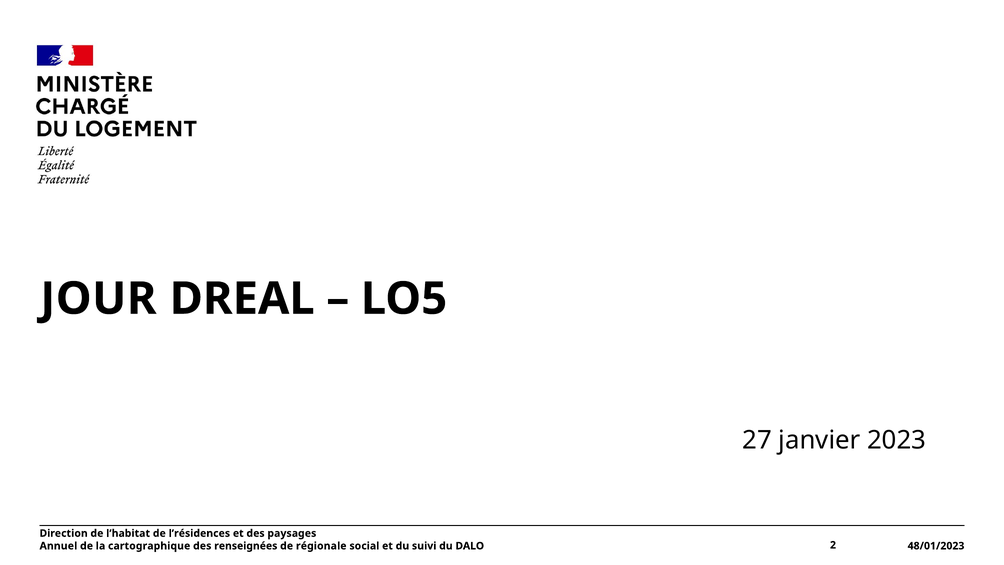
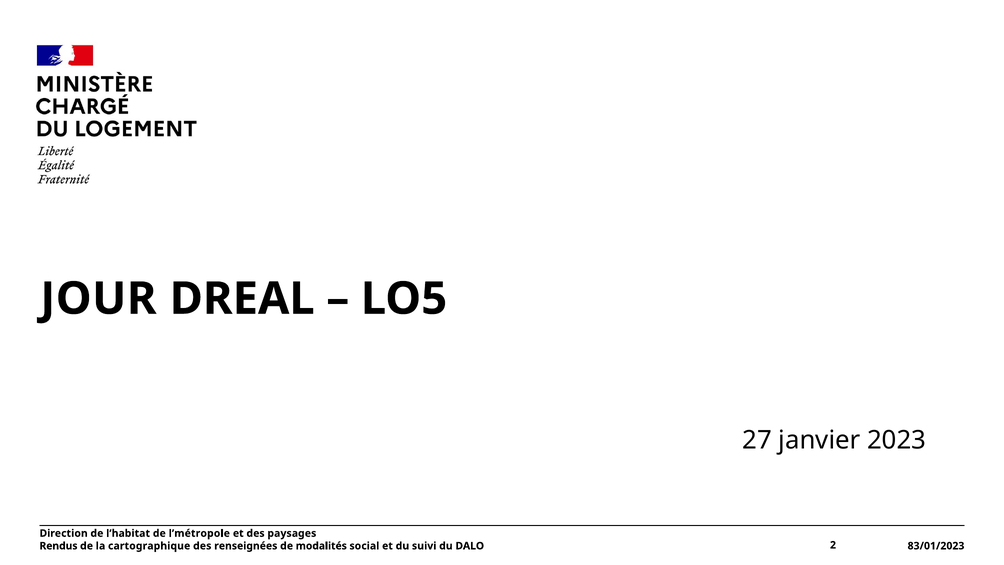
l’résidences: l’résidences -> l’métropole (199, 533)
Annuel: Annuel -> Rendus (58, 546)
régionale: régionale -> modalités (321, 546)
48/01/2023: 48/01/2023 -> 83/01/2023 (936, 546)
